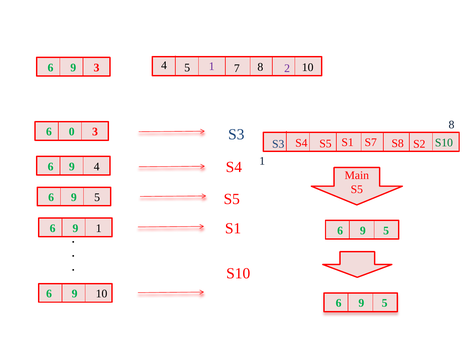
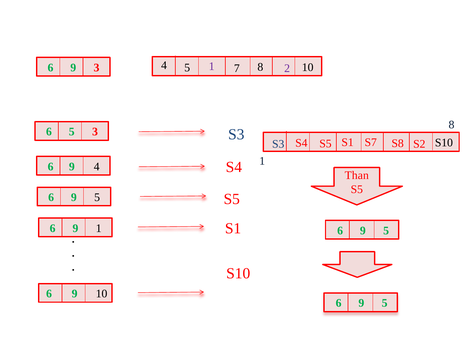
6 0: 0 -> 5 (72, 132)
S10 colour: green -> black (444, 143)
Main: Main -> Than (357, 175)
